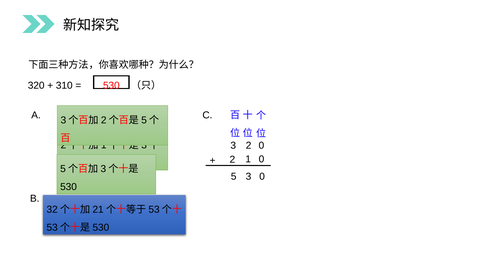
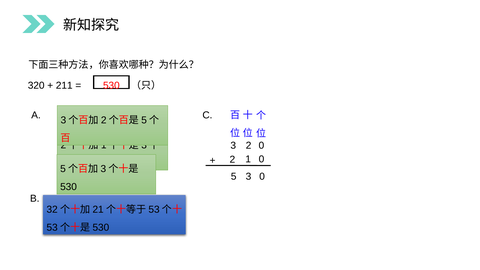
310: 310 -> 211 (64, 86)
